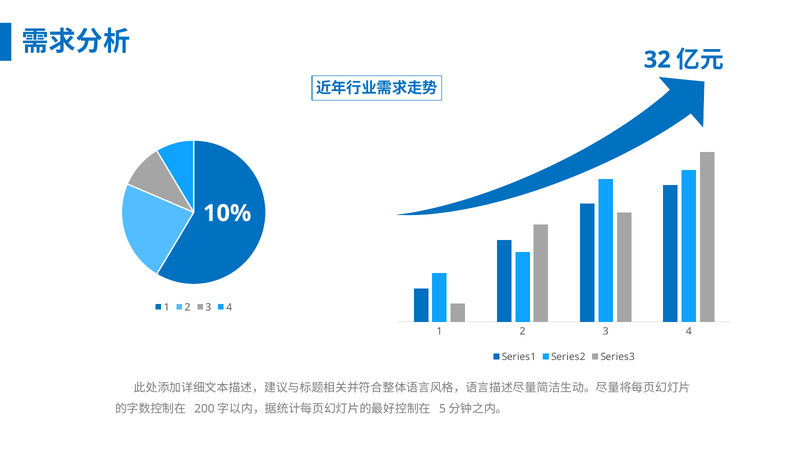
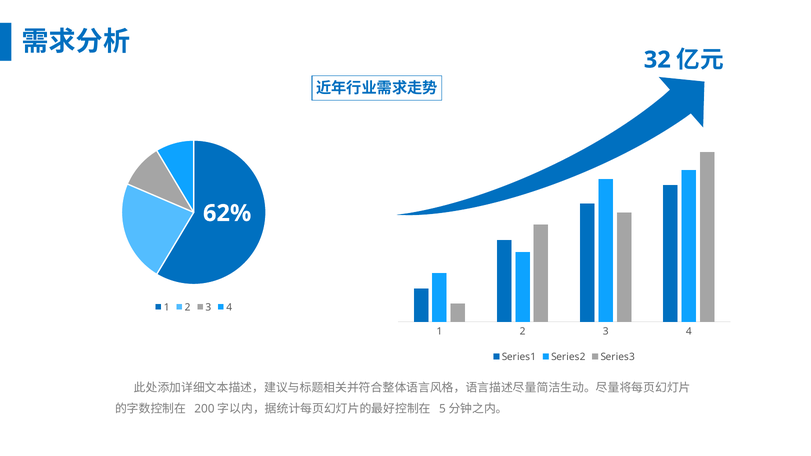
10%: 10% -> 62% (227, 213)
